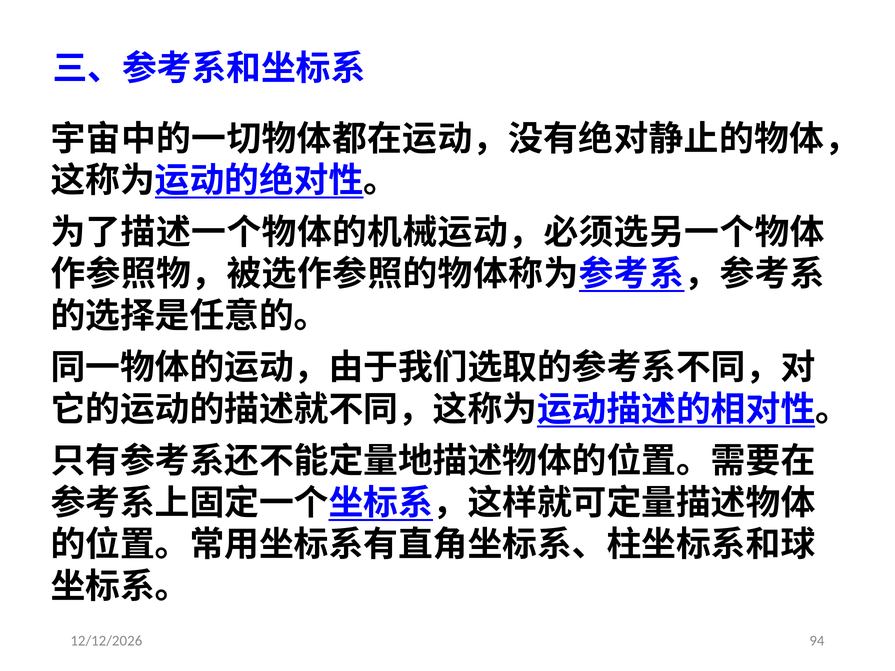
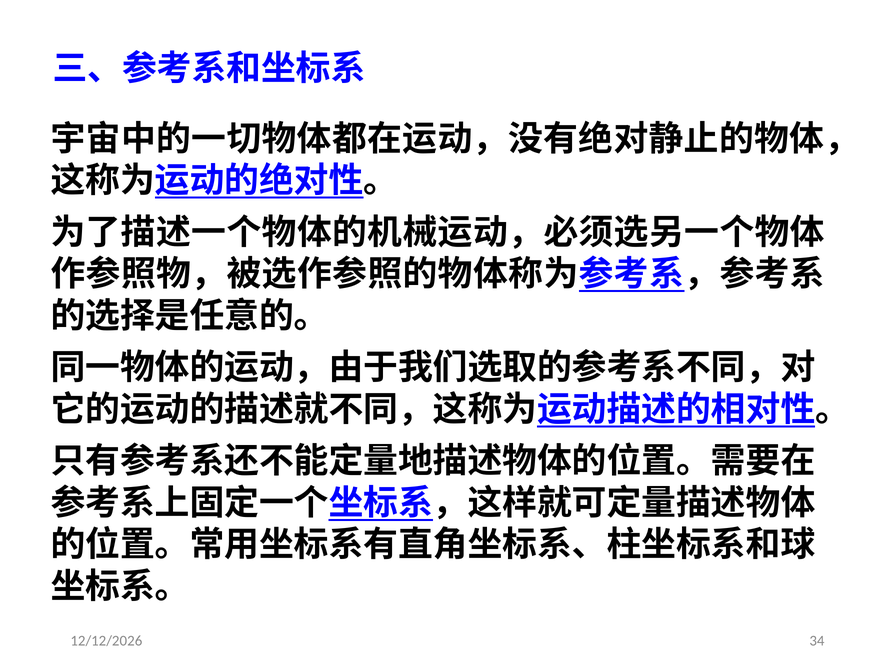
94: 94 -> 34 (817, 641)
